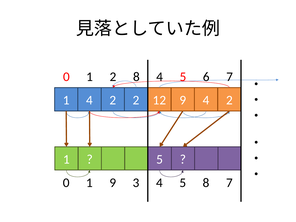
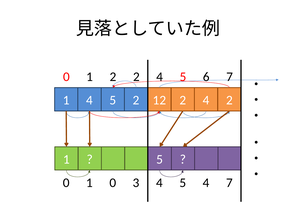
2 8: 8 -> 2 (136, 77)
1 4 2: 2 -> 5 (113, 100)
12 9: 9 -> 2 (183, 100)
1 9: 9 -> 0 (113, 183)
5 8: 8 -> 4 (206, 183)
